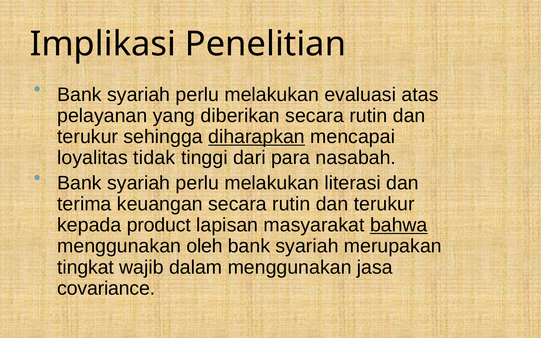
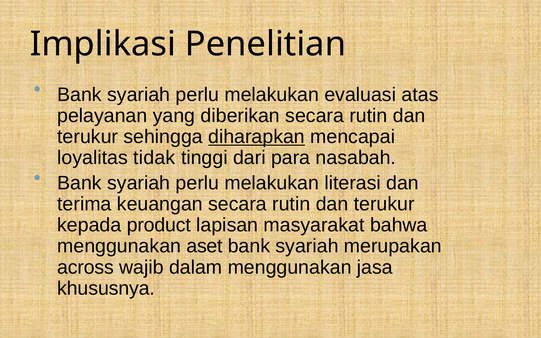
bahwa underline: present -> none (399, 225)
oleh: oleh -> aset (205, 246)
tingkat: tingkat -> across (86, 267)
covariance: covariance -> khususnya (106, 288)
